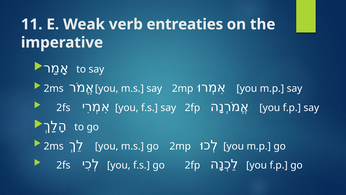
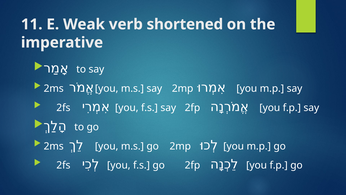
entreaties: entreaties -> shortened (185, 24)
